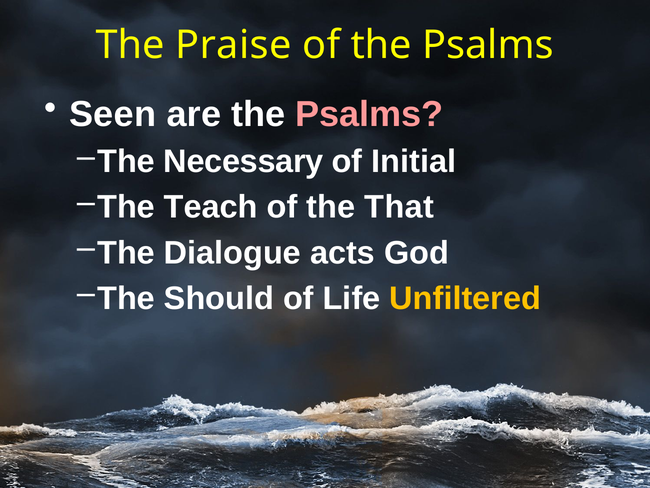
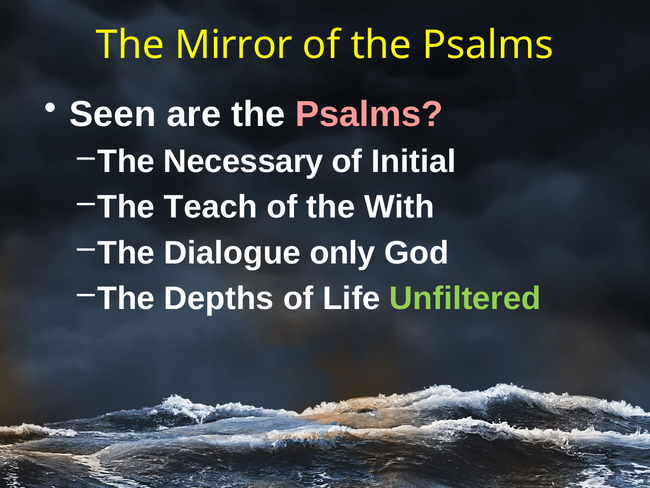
Praise: Praise -> Mirror (234, 45)
That: That -> With (399, 207)
acts: acts -> only (343, 253)
Should: Should -> Depths (219, 298)
Unfiltered colour: yellow -> light green (465, 298)
